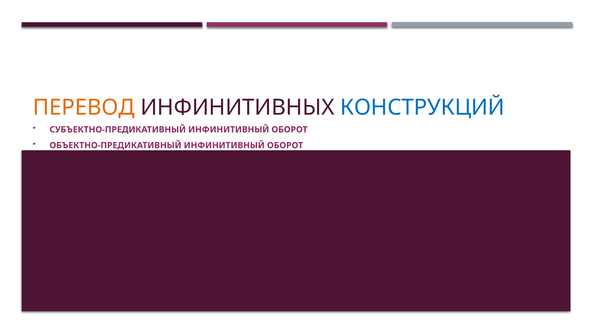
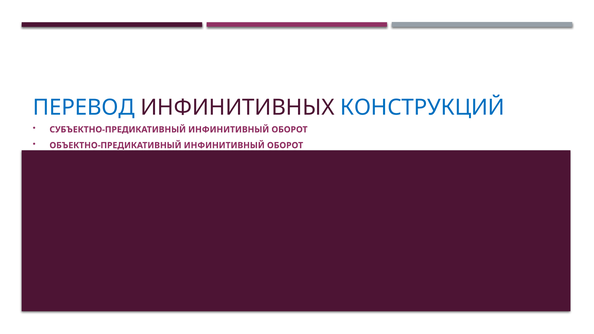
ПЕРЕВОД colour: orange -> blue (84, 108)
